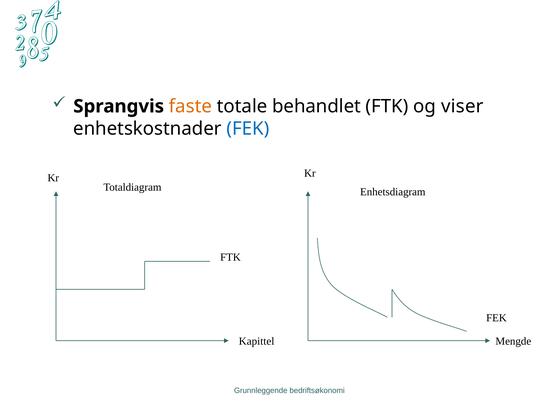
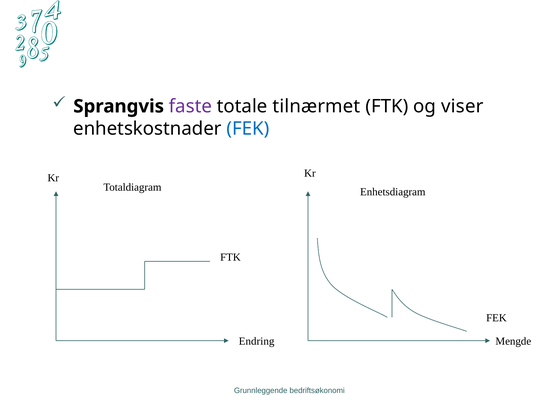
faste colour: orange -> purple (190, 106)
behandlet: behandlet -> tilnærmet (316, 106)
Kapittel: Kapittel -> Endring (257, 341)
